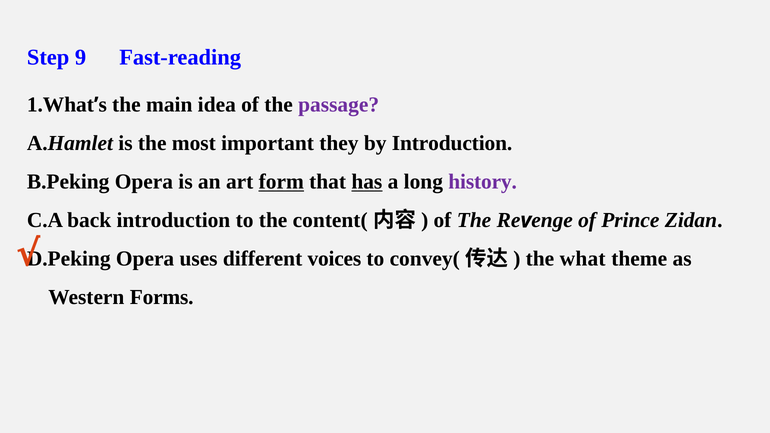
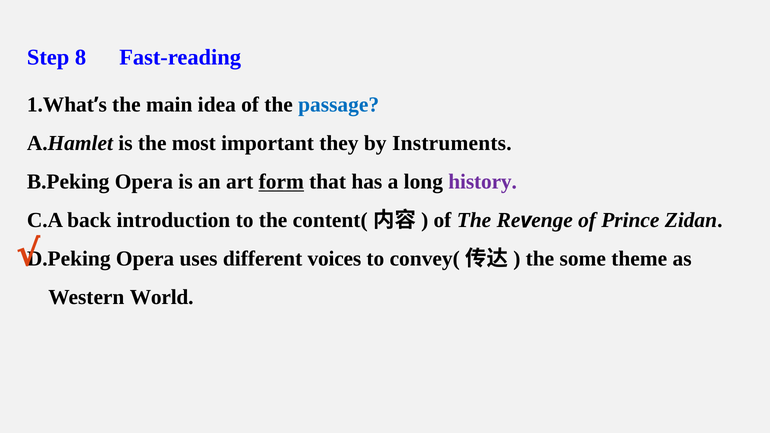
9: 9 -> 8 (80, 57)
passage colour: purple -> blue (339, 105)
by Introduction: Introduction -> Instruments (452, 143)
has underline: present -> none (367, 182)
what: what -> some (583, 259)
Forms: Forms -> World (162, 297)
